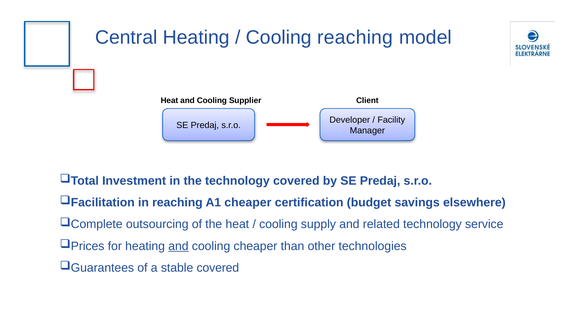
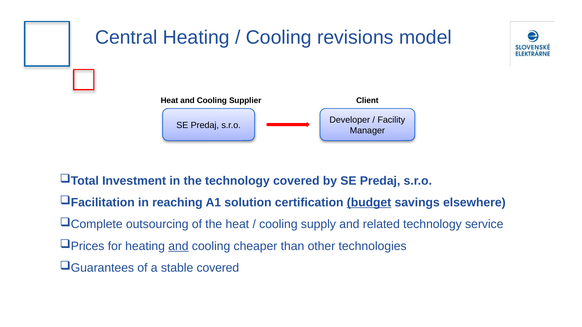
Cooling reaching: reaching -> revisions (355, 37)
A1 cheaper: cheaper -> solution (248, 203)
budget underline: none -> present (369, 203)
